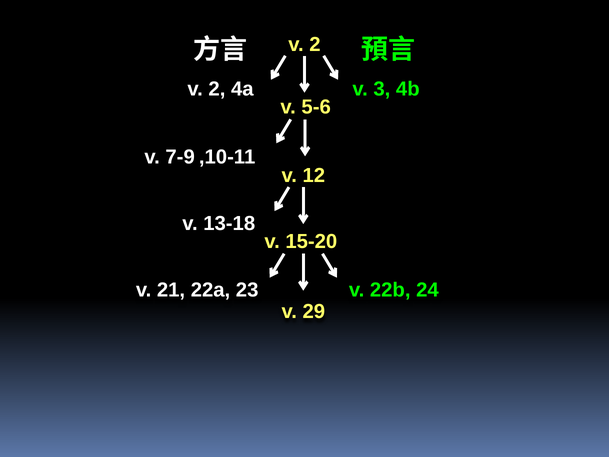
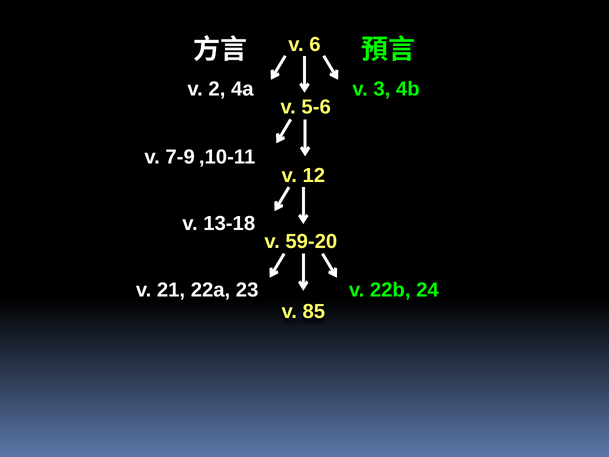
2: 2 -> 6 (315, 45)
15-20: 15-20 -> 59-20 (311, 241)
29: 29 -> 85 (314, 312)
